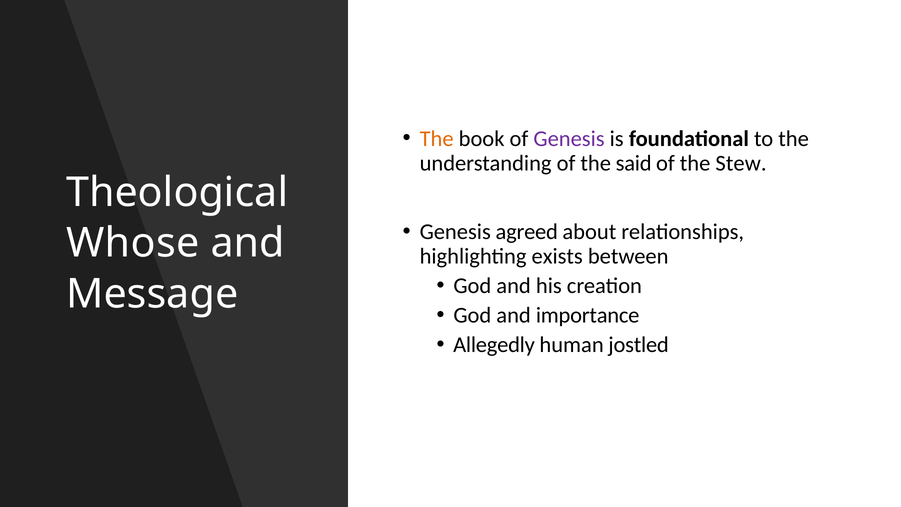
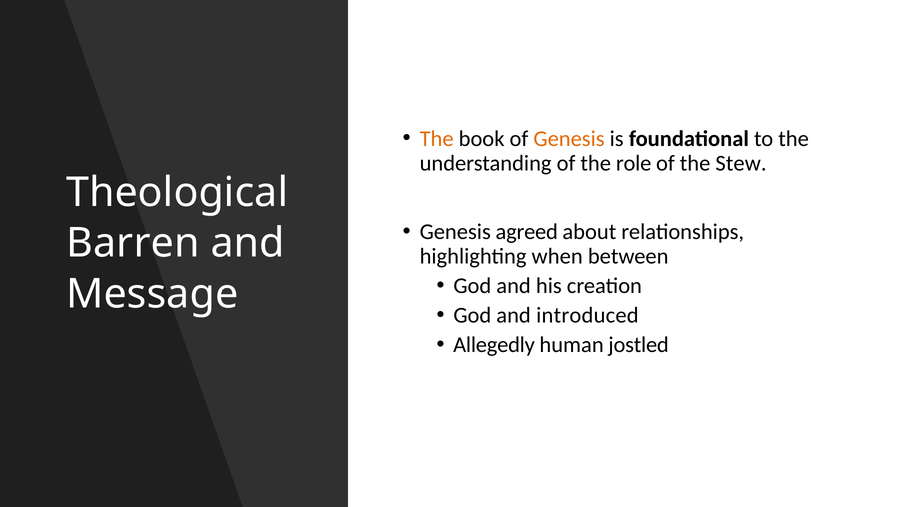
Genesis colour: purple -> orange (569, 139)
said: said -> role (634, 163)
Whose: Whose -> Barren (133, 243)
exists: exists -> when (557, 256)
importance: importance -> introduced (587, 315)
